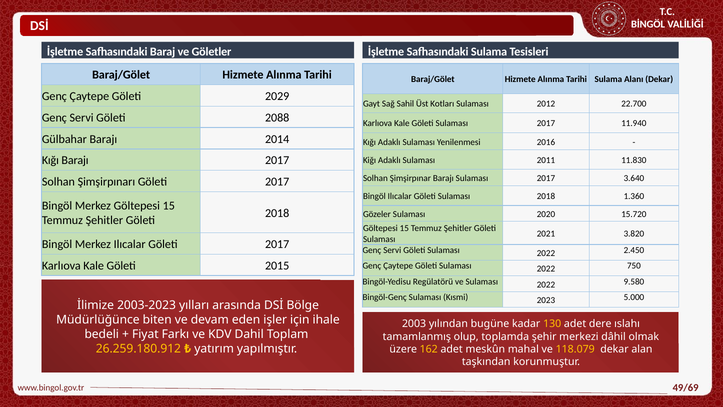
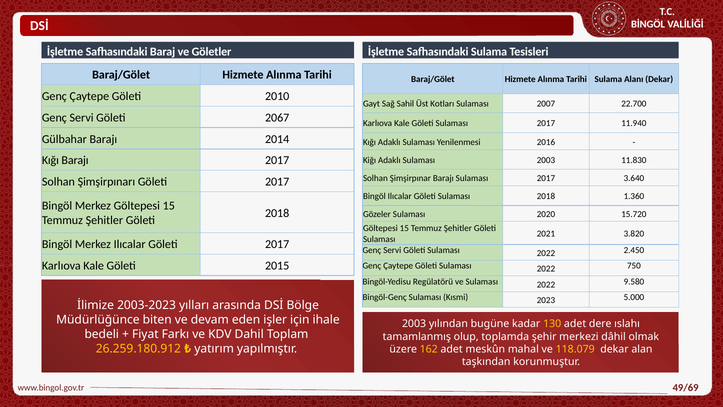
2029: 2029 -> 2010 (277, 96)
2012: 2012 -> 2007 (546, 104)
2088: 2088 -> 2067 (277, 118)
Sulaması 2011: 2011 -> 2003 (546, 160)
